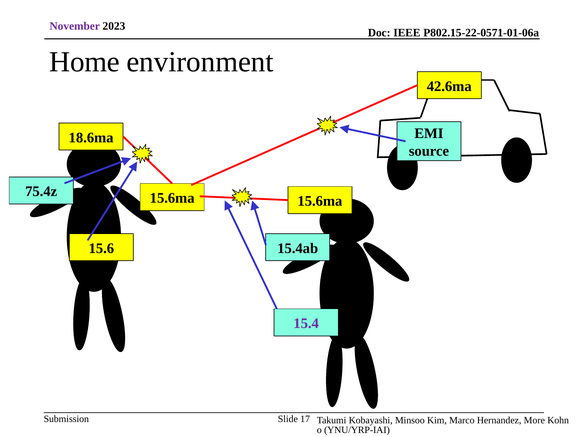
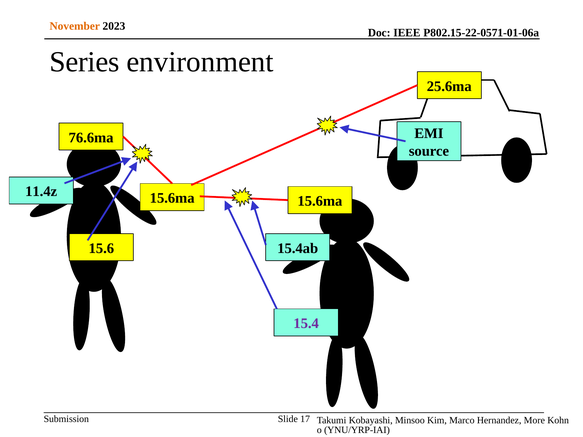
November colour: purple -> orange (75, 26)
Home: Home -> Series (84, 62)
42.6ma: 42.6ma -> 25.6ma (449, 86)
18.6ma: 18.6ma -> 76.6ma (91, 138)
75.4z: 75.4z -> 11.4z (41, 192)
